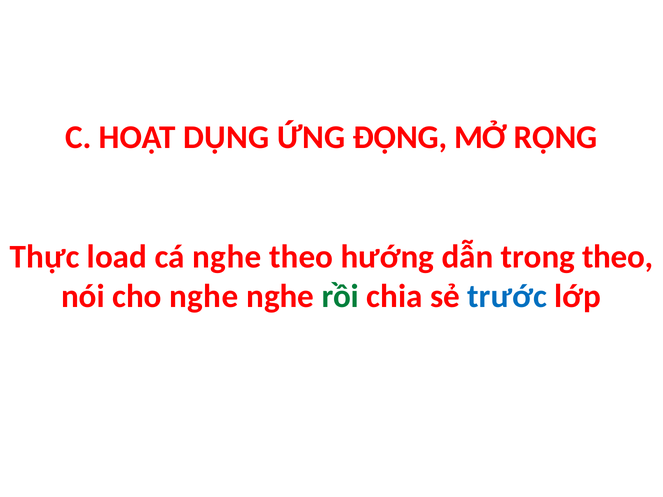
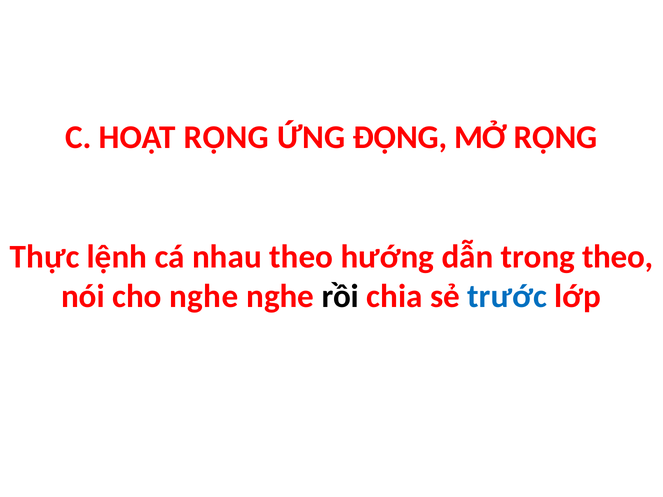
HOẠT DỤNG: DỤNG -> RỘNG (226, 137)
load: load -> lệnh (117, 257)
cá nghe: nghe -> nhau (227, 257)
rồi colour: green -> black (340, 297)
